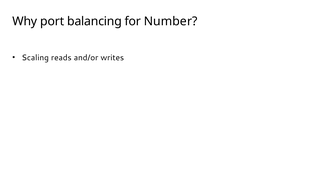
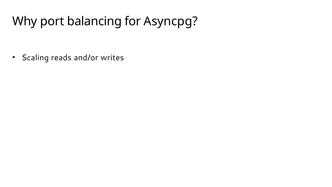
Number: Number -> Asyncpg (171, 21)
